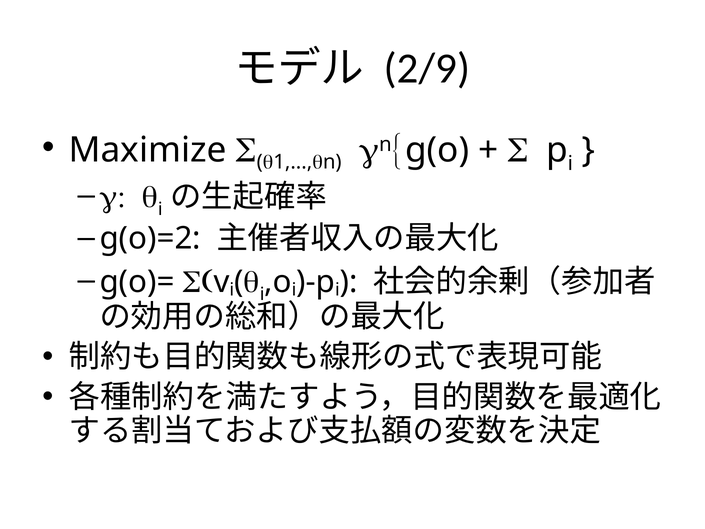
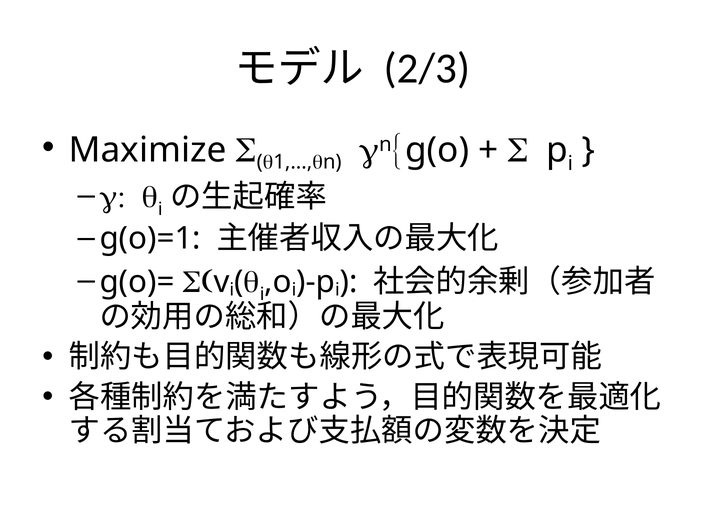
2/9: 2/9 -> 2/3 (427, 68)
g(o)=2: g(o)=2 -> g(o)=1 (150, 238)
